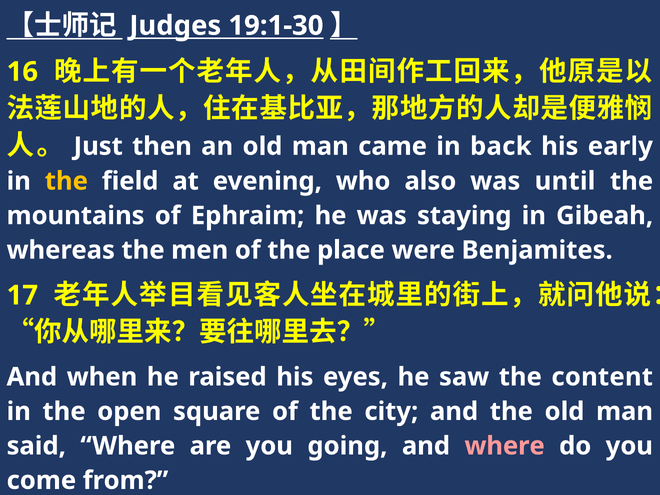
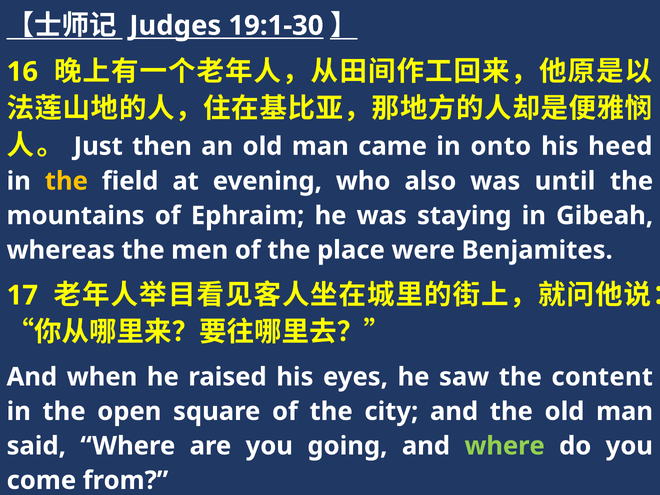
back: back -> onto (501, 146)
early: early -> heed (620, 146)
where colour: pink -> light green (505, 446)
